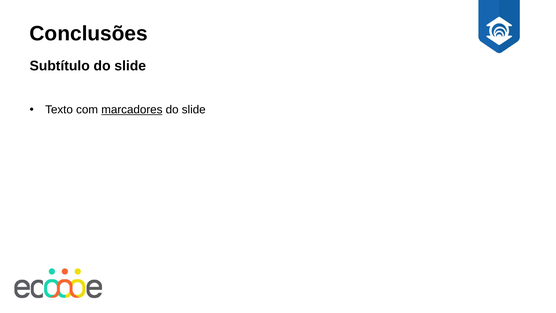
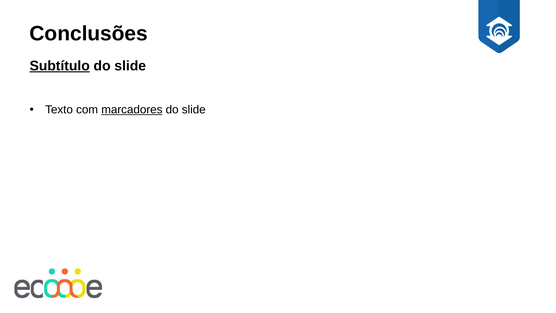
Subtítulo underline: none -> present (60, 66)
